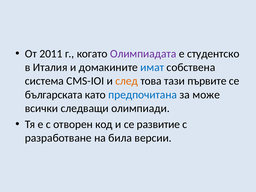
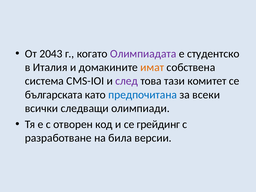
2011: 2011 -> 2043 (51, 54)
имат colour: blue -> orange (152, 67)
след colour: orange -> purple (127, 81)
първите: първите -> комитет (207, 81)
може: може -> всеки (206, 95)
развитие: развитие -> грейдинг (158, 124)
